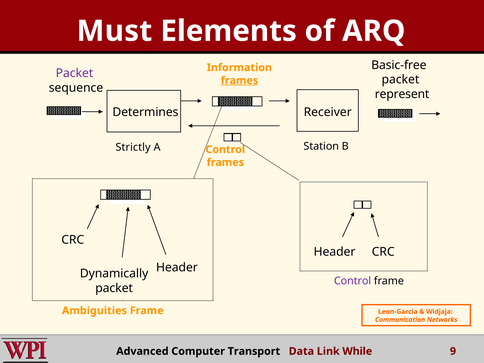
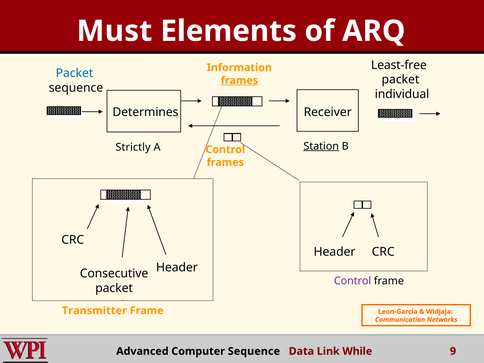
Basic-free: Basic-free -> Least-free (399, 65)
Packet colour: purple -> blue (74, 73)
represent: represent -> individual (402, 94)
Station underline: none -> present (321, 146)
Dynamically: Dynamically -> Consecutive (114, 274)
Ambiguities: Ambiguities -> Transmitter (94, 311)
Computer Transport: Transport -> Sequence (254, 351)
